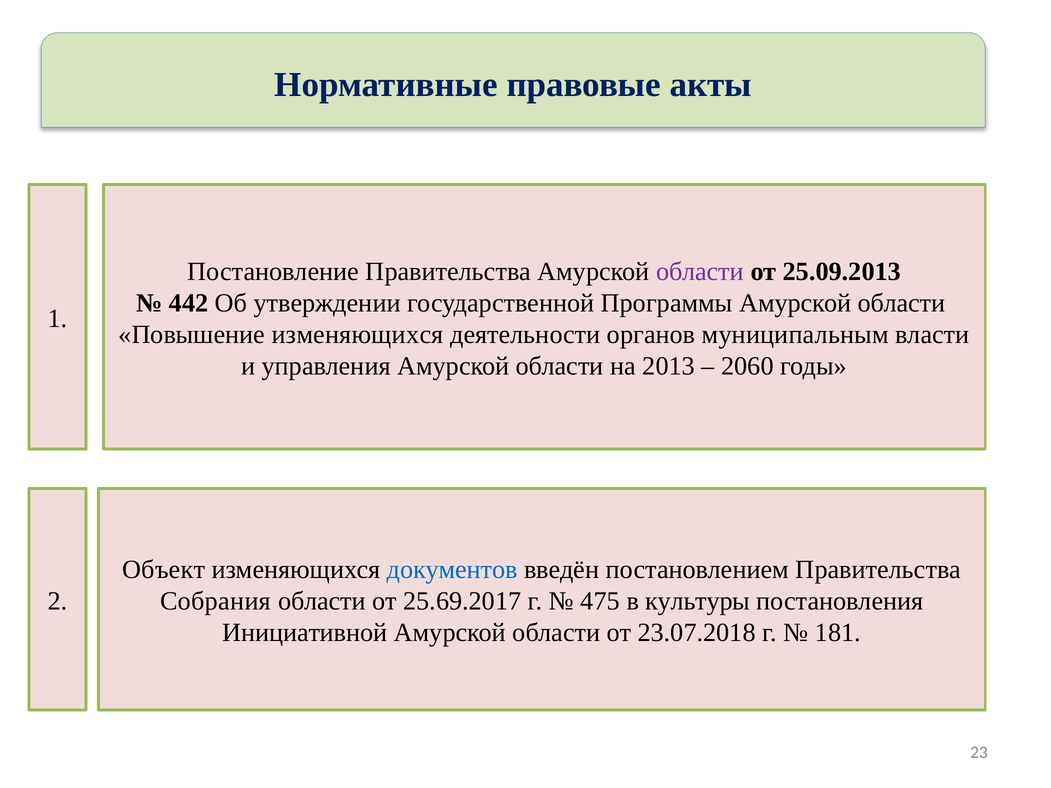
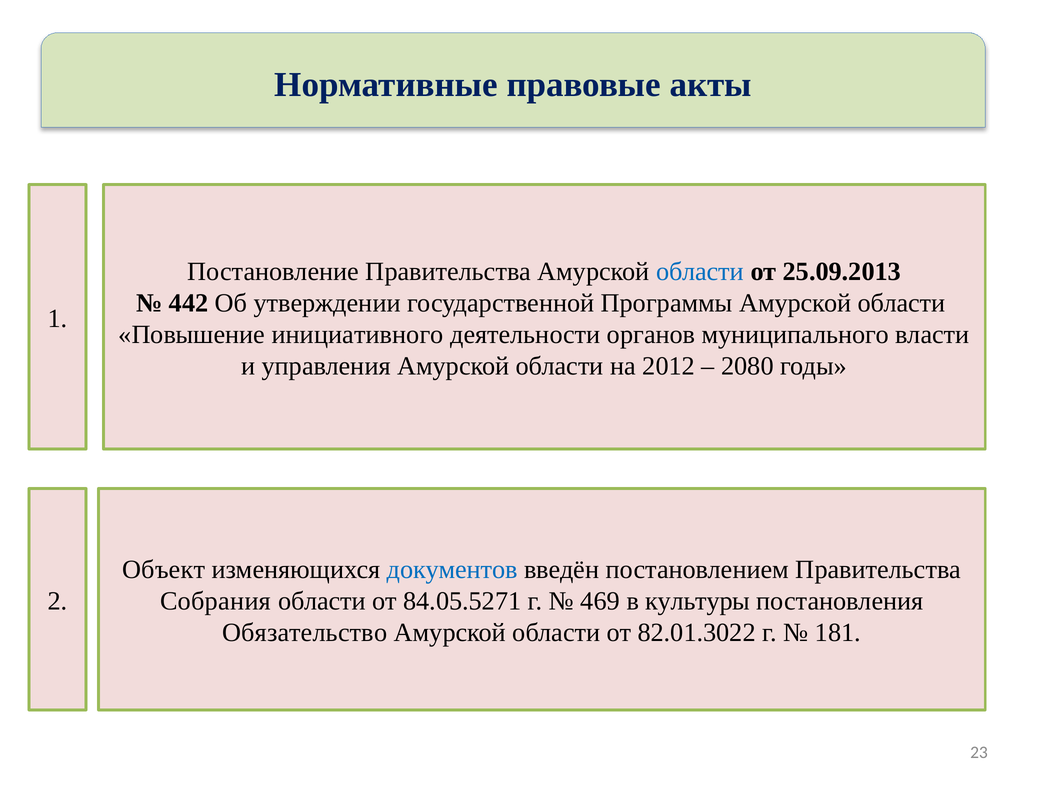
области colour: purple -> blue (700, 272)
Повышение изменяющихся: изменяющихся -> инициативного (358, 335)
муниципальным: муниципальным -> муниципального (795, 335)
2013: 2013 -> 2012 (669, 366)
2060: 2060 -> 2080 (747, 366)
25.69.2017: 25.69.2017 -> 84.05.5271 (462, 601)
475: 475 -> 469 (600, 601)
Инициативной: Инициативной -> Обязательство (305, 633)
23.07.2018: 23.07.2018 -> 82.01.3022 (697, 633)
